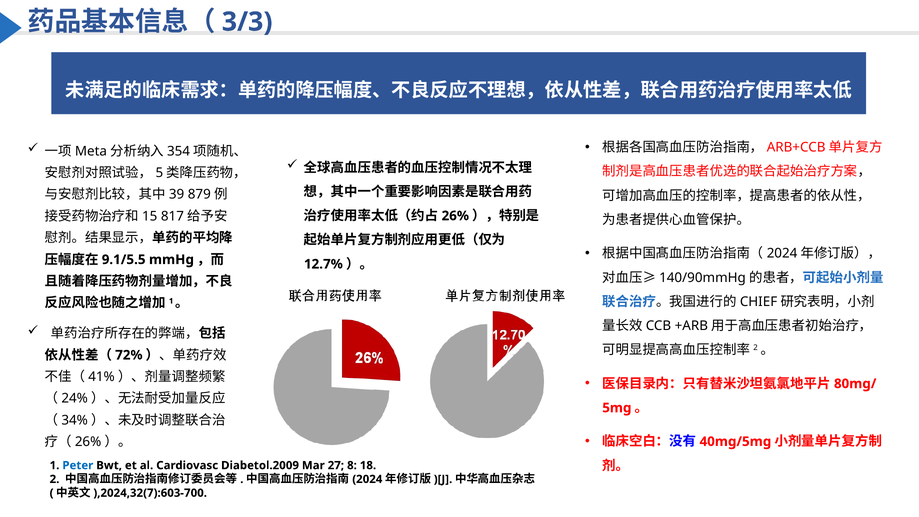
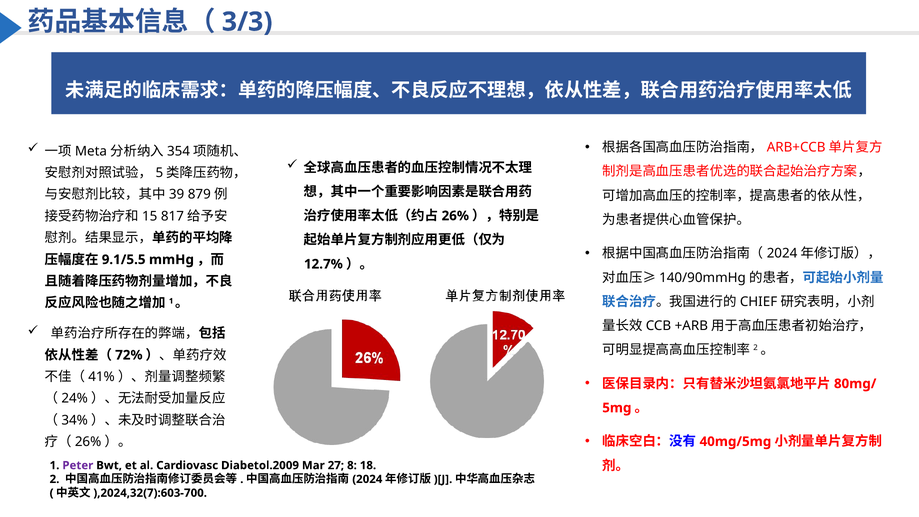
Peter colour: blue -> purple (78, 465)
